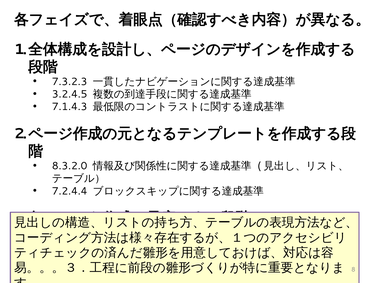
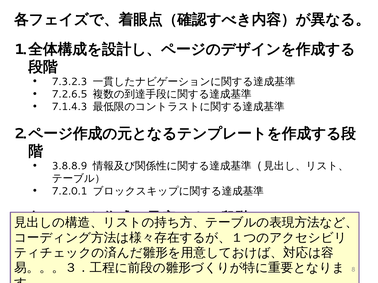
3.2.4.5: 3.2.4.5 -> 7.2.6.5 (70, 94)
8.3.2.0: 8.3.2.0 -> 3.8.8.9 (70, 166)
7.2.4.4: 7.2.4.4 -> 7.2.0.1 (70, 191)
